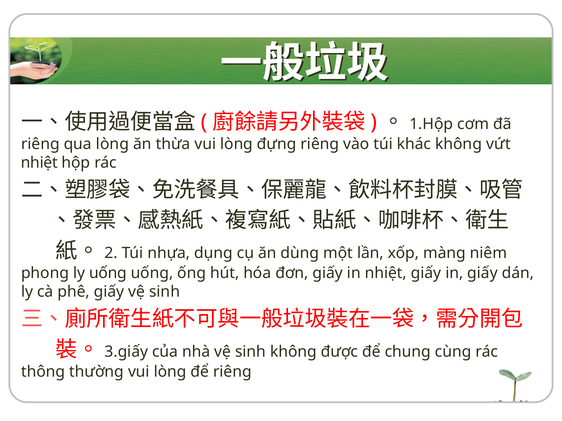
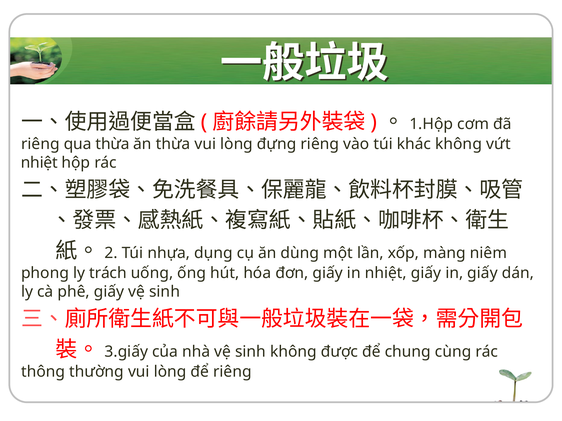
qua lòng: lòng -> thừa (113, 144)
ly uống: uống -> trách (108, 273)
